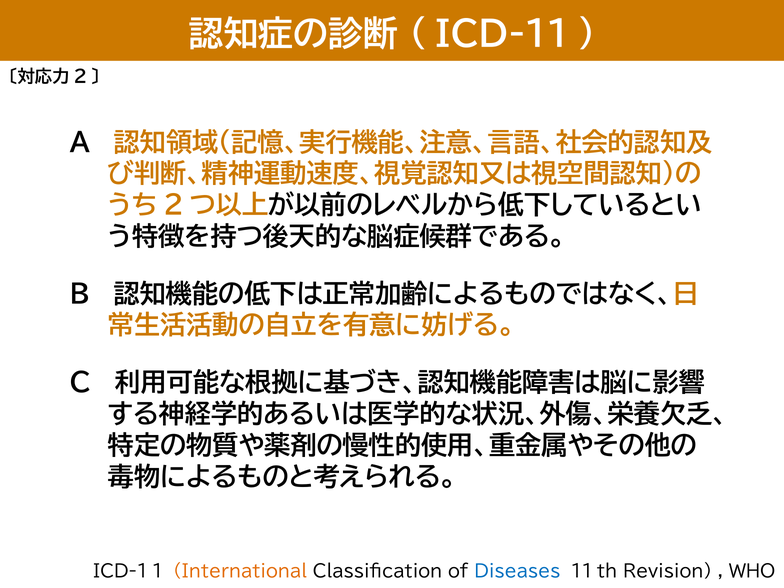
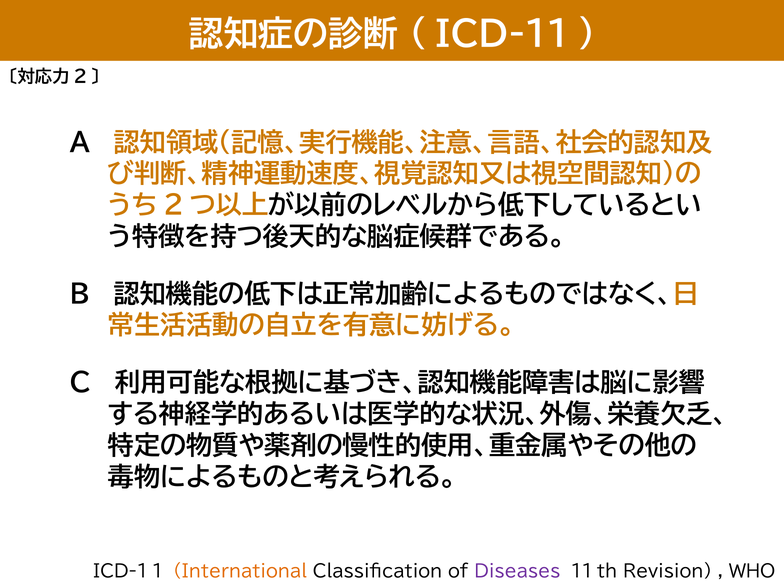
Diseases colour: blue -> purple (517, 572)
